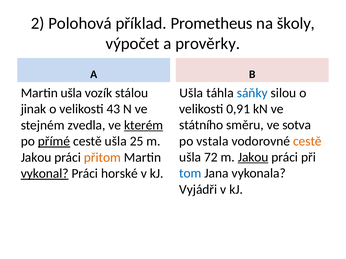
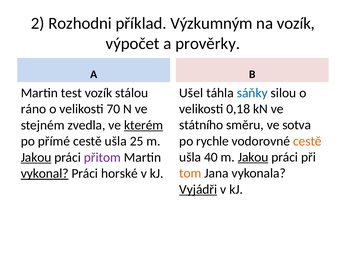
Polohová: Polohová -> Rozhodni (80, 23)
Prometheus: Prometheus -> Výzkumným (212, 23)
na školy: školy -> vozík (296, 23)
Martin ušla: ušla -> test (71, 93)
Ušla: Ušla -> Ušel (191, 93)
0,91: 0,91 -> 0,18 (238, 109)
jinak: jinak -> ráno (33, 109)
43: 43 -> 70 (113, 109)
vstala: vstala -> rychle (213, 141)
přímé underline: present -> none (54, 142)
72: 72 -> 40 (211, 157)
Jakou underline: none -> present (36, 158)
přitom colour: orange -> purple (102, 158)
tom colour: blue -> orange (190, 174)
Vyjádři underline: none -> present (198, 190)
